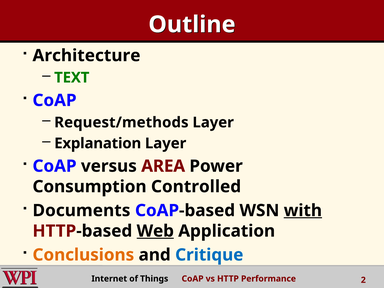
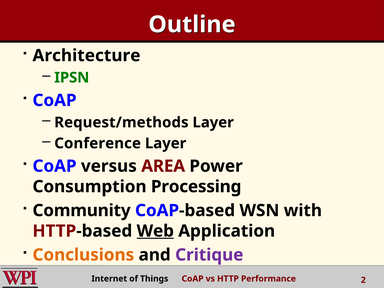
TEXT: TEXT -> IPSN (72, 78)
Explanation: Explanation -> Conference (98, 143)
Controlled: Controlled -> Processing (196, 187)
Documents: Documents -> Community (82, 211)
with underline: present -> none (303, 211)
Critique colour: blue -> purple (209, 255)
